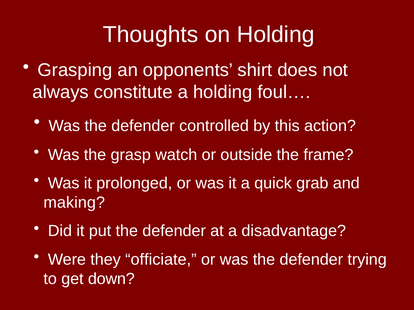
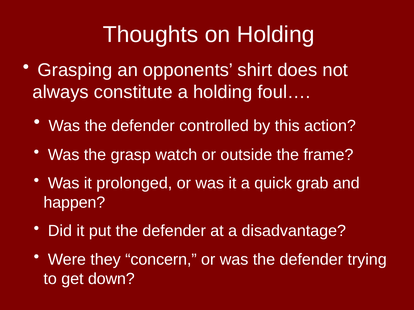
making: making -> happen (74, 203)
officiate: officiate -> concern (161, 260)
